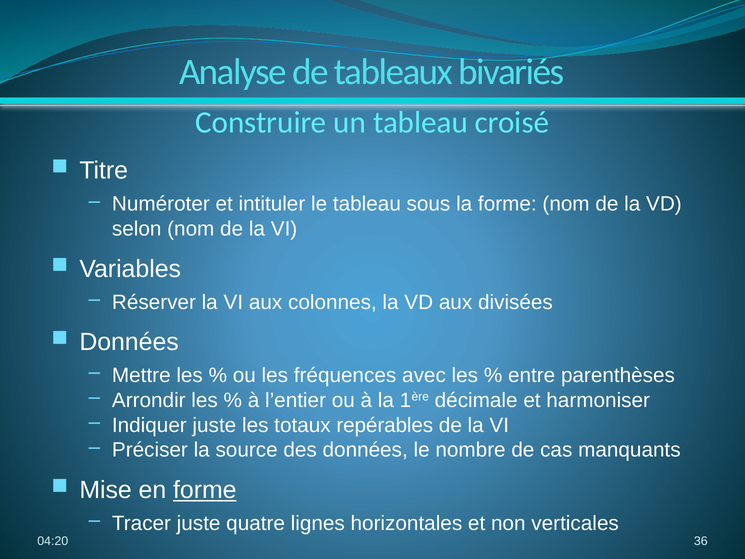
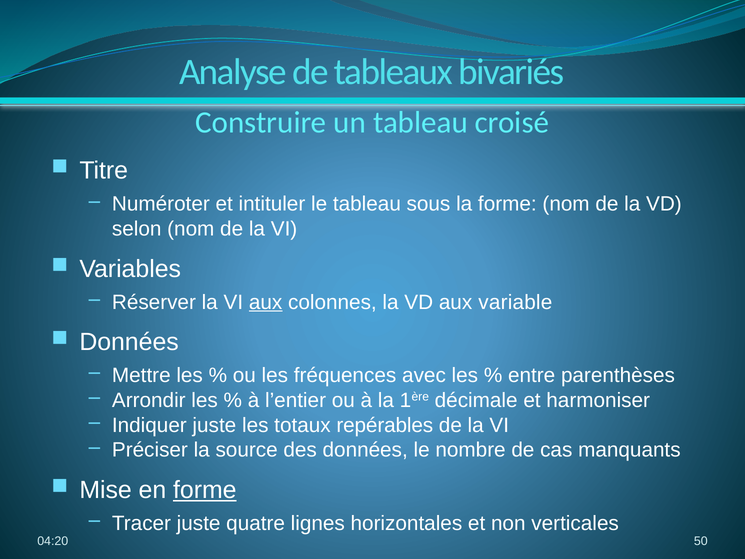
aux underline: none -> present (266, 302)
divisées: divisées -> variable (515, 302)
36: 36 -> 50 (701, 541)
